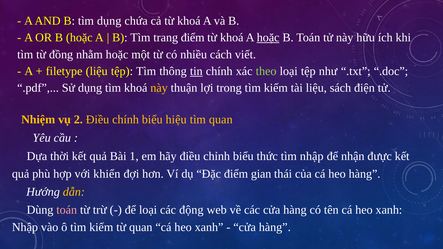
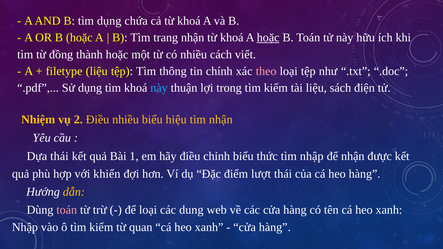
trang điểm: điểm -> nhận (193, 38)
nhằm: nhằm -> thành (89, 54)
tin underline: present -> none (196, 71)
theo colour: light green -> pink (266, 71)
này colour: yellow -> light blue (159, 88)
Điều chính: chính -> nhiều (126, 120)
tìm quan: quan -> nhận (221, 120)
Dựa thời: thời -> thái (59, 156)
gian: gian -> lượt (261, 174)
động: động -> dung (191, 210)
